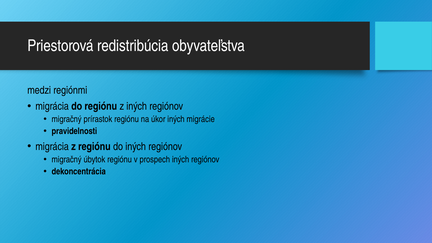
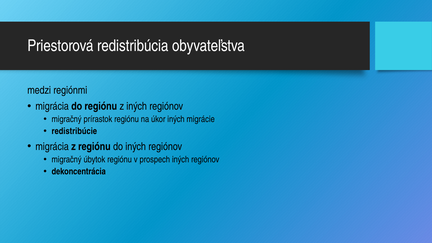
pravidelnosti: pravidelnosti -> redistribúcie (74, 131)
